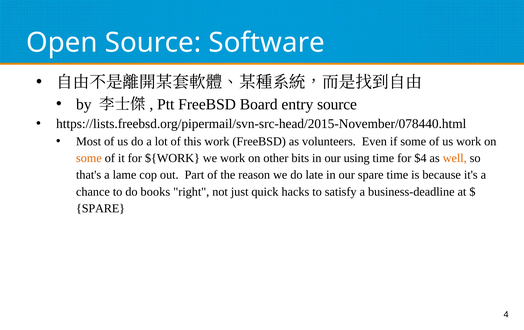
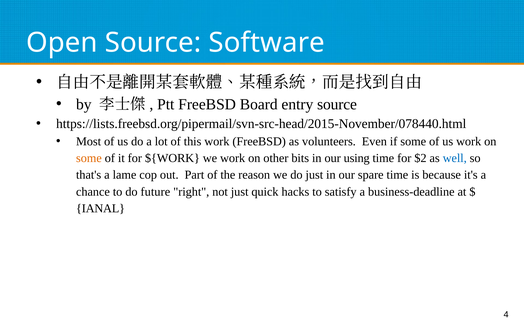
$4: $4 -> $2 (420, 158)
well colour: orange -> blue (455, 158)
do late: late -> just (314, 175)
books: books -> future (155, 192)
SPARE: SPARE -> IANAL (101, 209)
